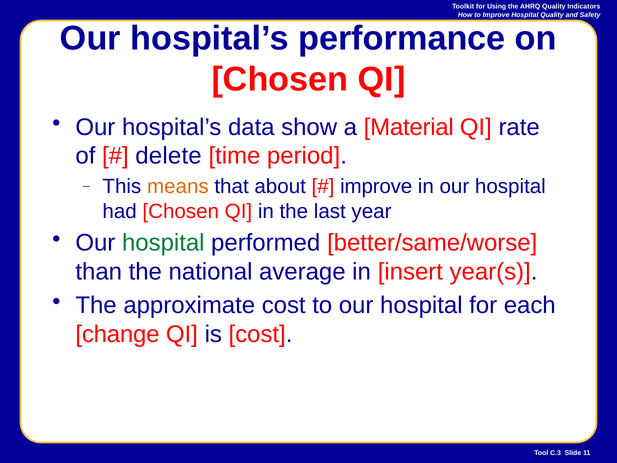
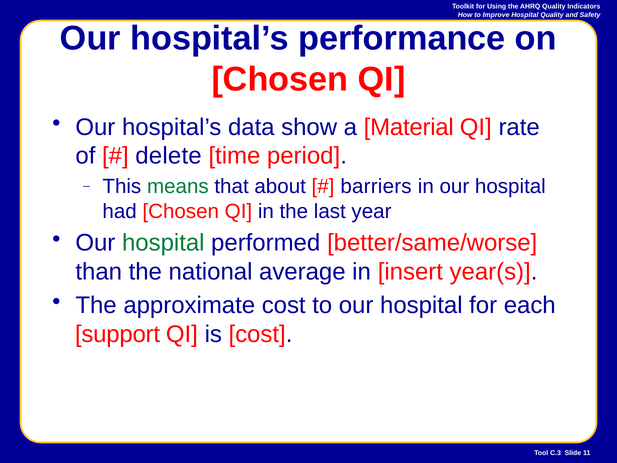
means colour: orange -> green (178, 186)
improve: improve -> barriers (376, 186)
change: change -> support (118, 334)
